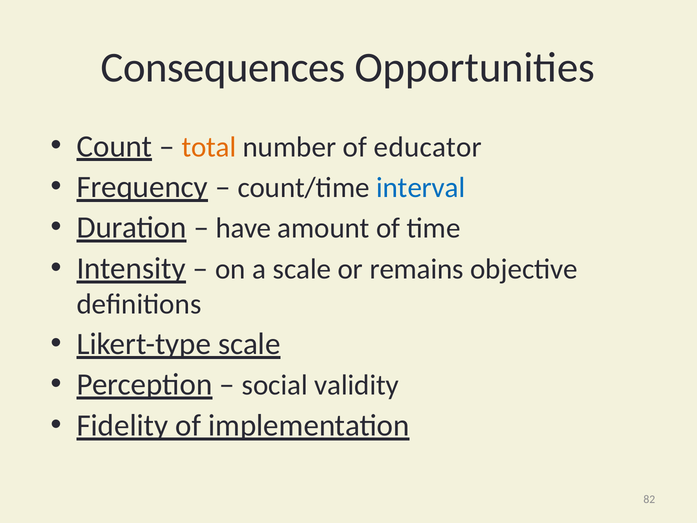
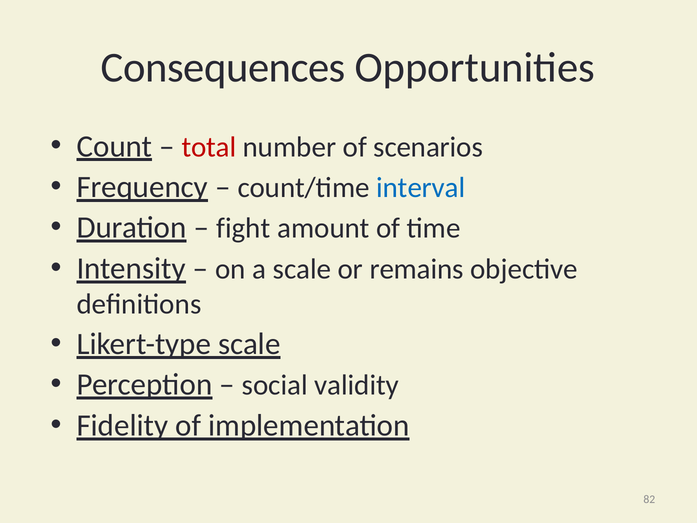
total colour: orange -> red (209, 147)
educator: educator -> scenarios (428, 147)
have: have -> fight (243, 228)
